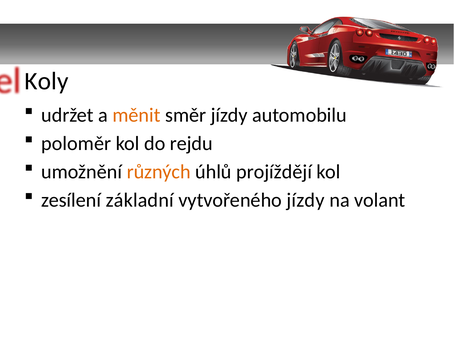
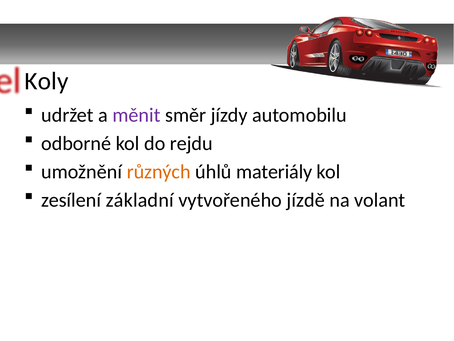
měnit colour: orange -> purple (137, 115)
poloměr: poloměr -> odborné (76, 143)
projíždějí: projíždějí -> materiály (274, 172)
vytvořeného jízdy: jízdy -> jízdě (306, 200)
